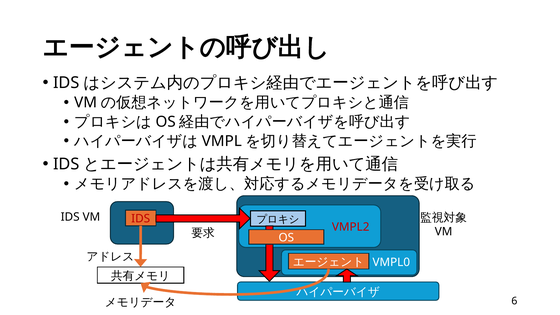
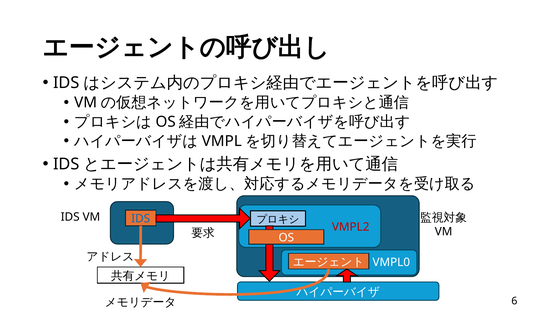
IDS colour: red -> blue (141, 219)
